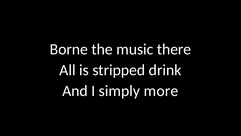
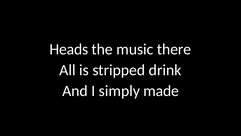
Borne: Borne -> Heads (69, 49)
more: more -> made (161, 91)
